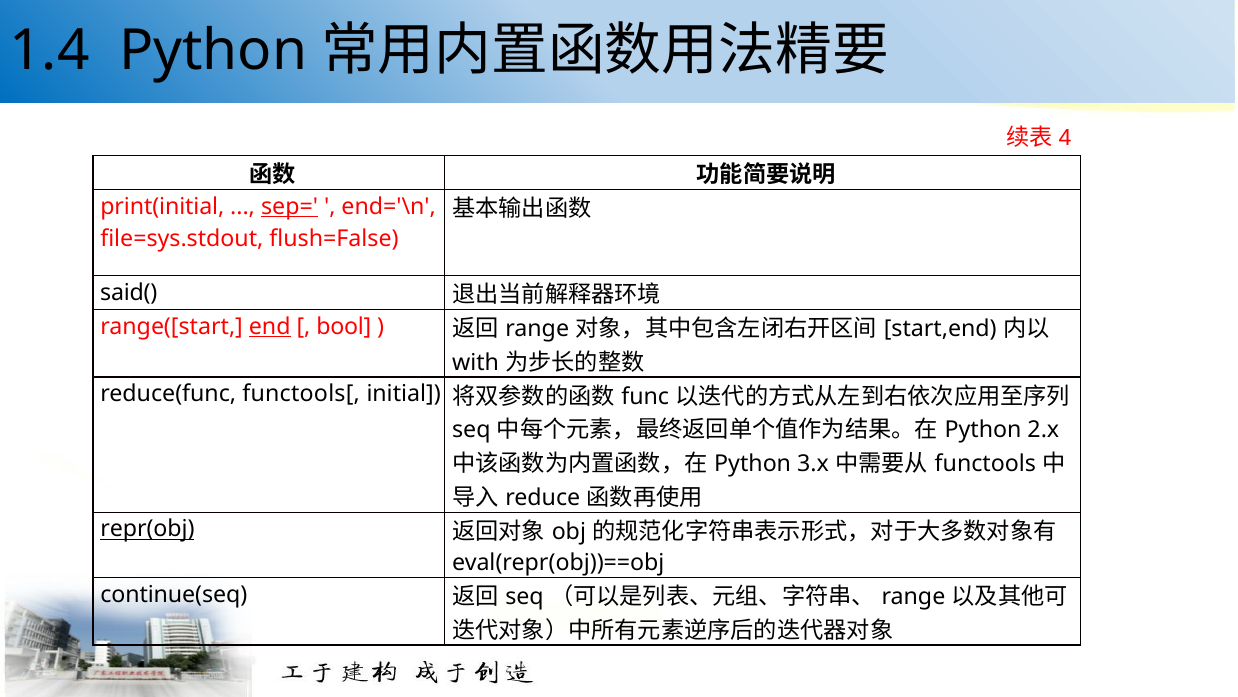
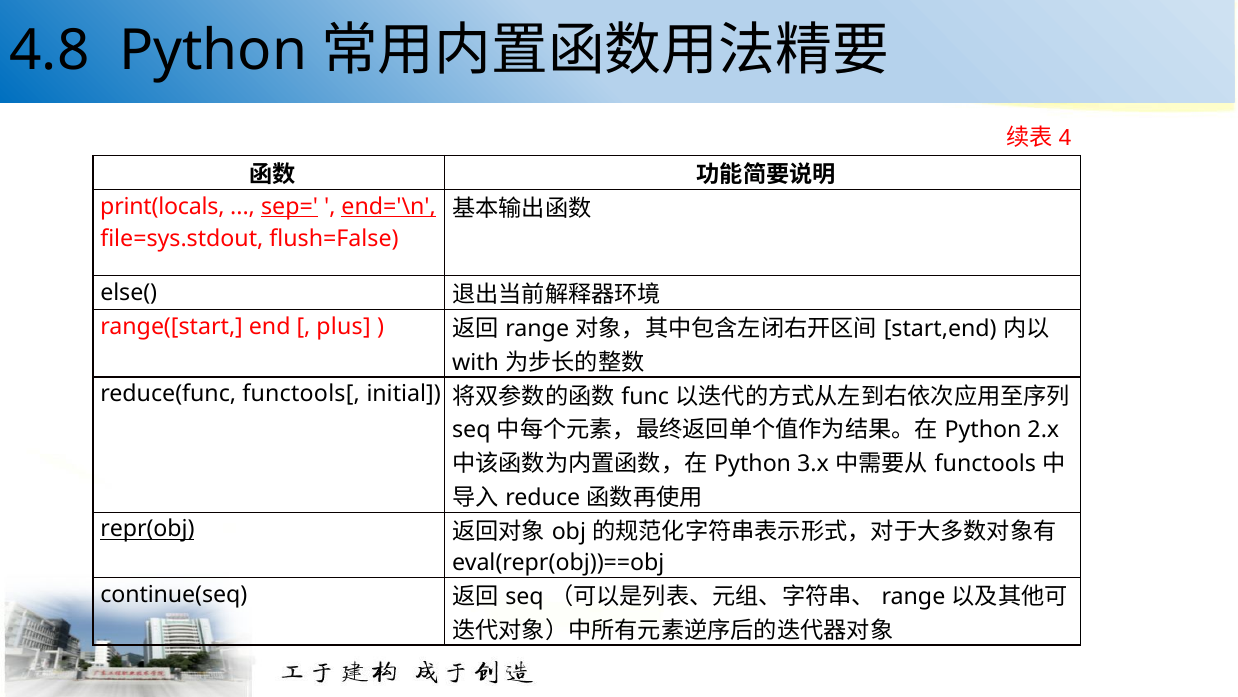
1.4: 1.4 -> 4.8 (50, 51)
print(initial: print(initial -> print(locals (162, 207)
end='\n underline: none -> present (389, 207)
said(: said( -> else( (129, 293)
end underline: present -> none (270, 326)
bool: bool -> plus (344, 326)
